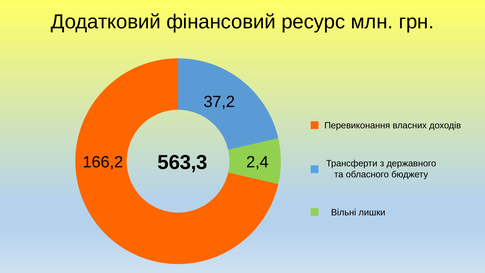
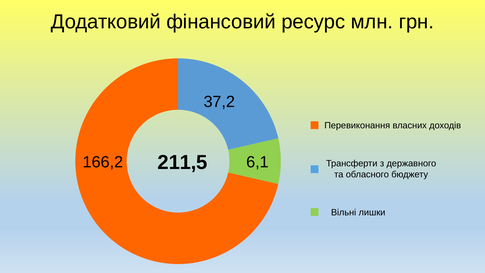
563,3: 563,3 -> 211,5 (183, 162)
2,4: 2,4 -> 6,1 (257, 162)
